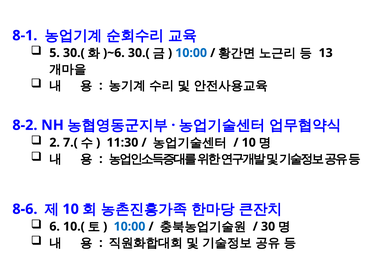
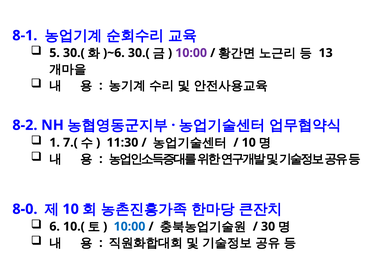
10:00 colour: blue -> purple (191, 53)
2: 2 -> 1 (55, 142)
8-6: 8-6 -> 8-0 (25, 209)
